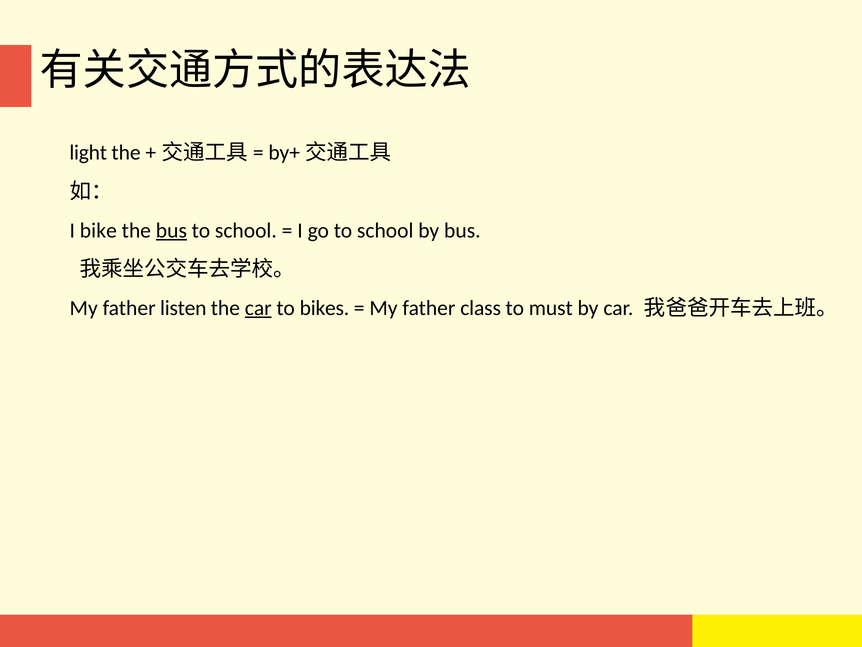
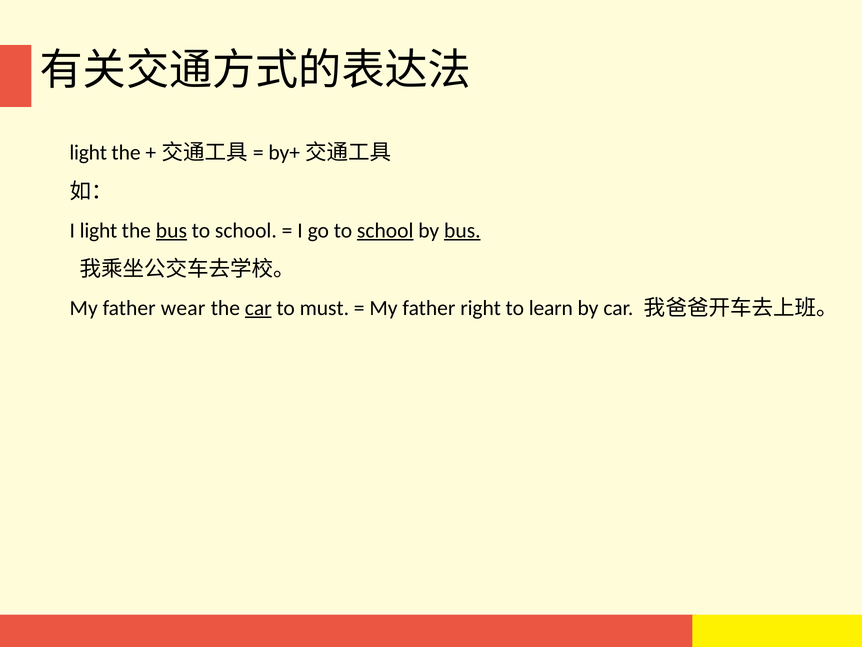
I bike: bike -> light (98, 230)
school underline: none -> present (385, 230)
bus underline: none -> present (462, 230)
listen: listen -> wear (183, 308)
bikes: bikes -> must (324, 308)
class: class -> right (481, 308)
must: must -> learn (551, 308)
